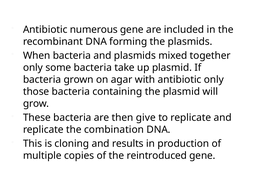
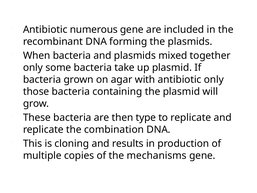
give: give -> type (146, 117)
reintroduced: reintroduced -> mechanisms (157, 155)
